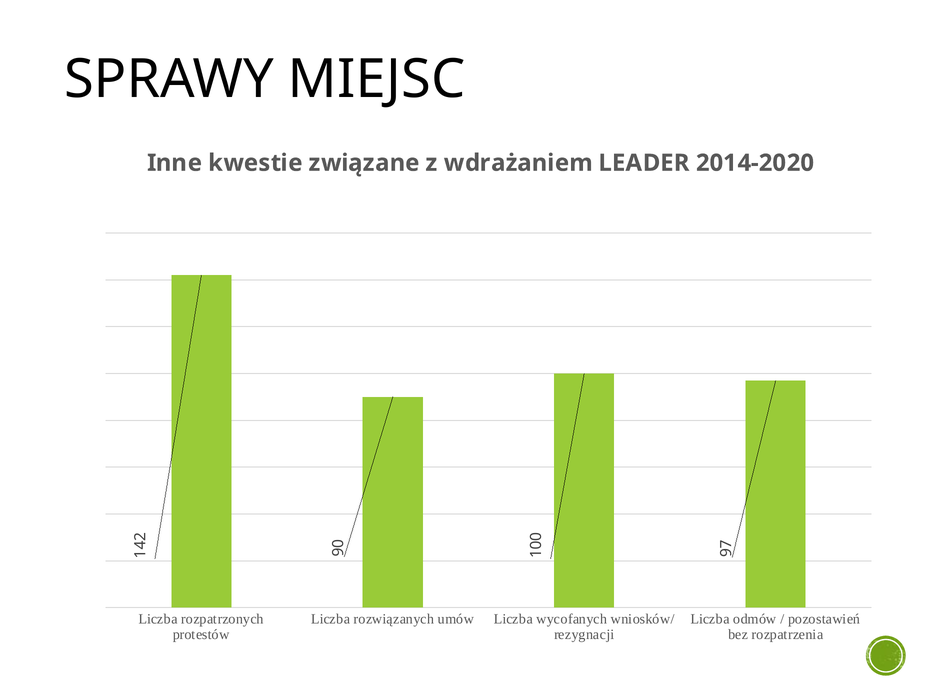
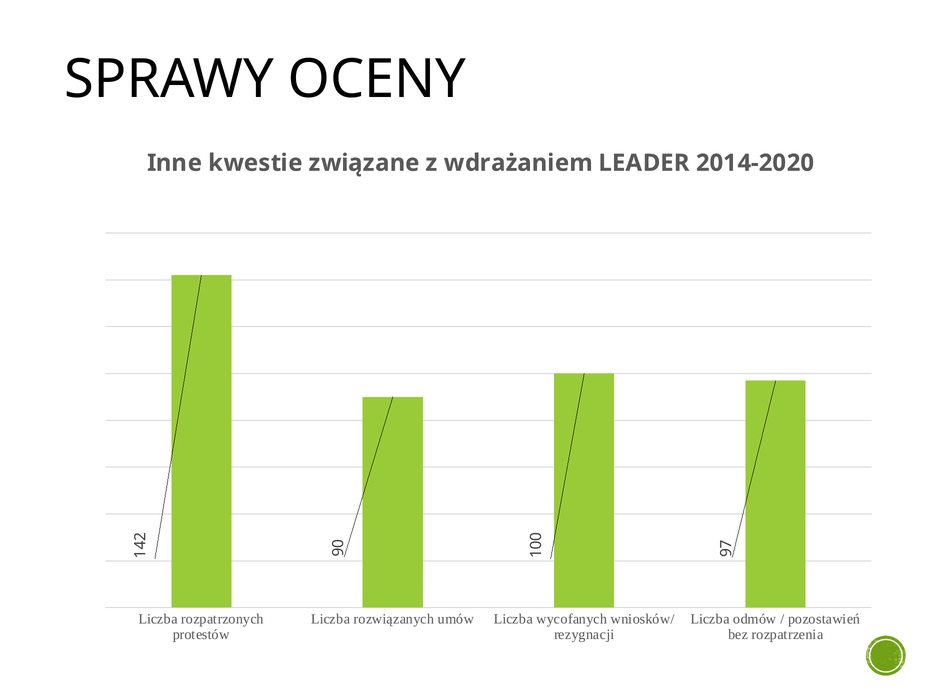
MIEJSC: MIEJSC -> OCENY (377, 80)
